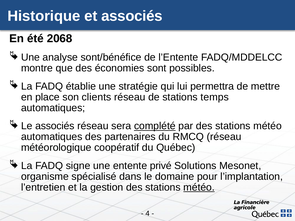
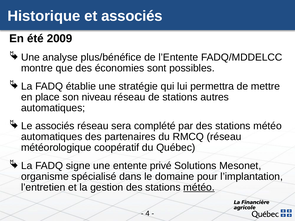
2068: 2068 -> 2009 (60, 38)
sont/bénéfice: sont/bénéfice -> plus/bénéfice (111, 57)
clients: clients -> niveau (97, 97)
temps: temps -> autres (215, 97)
complété underline: present -> none (155, 126)
